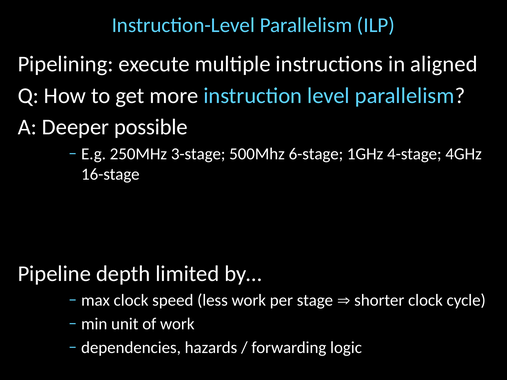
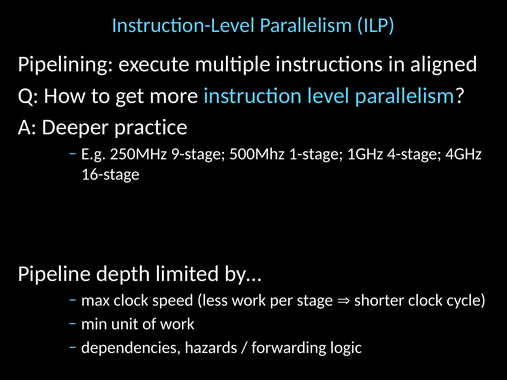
possible: possible -> practice (151, 127)
3-stage: 3-stage -> 9-stage (198, 154)
6-stage: 6-stage -> 1-stage (316, 154)
